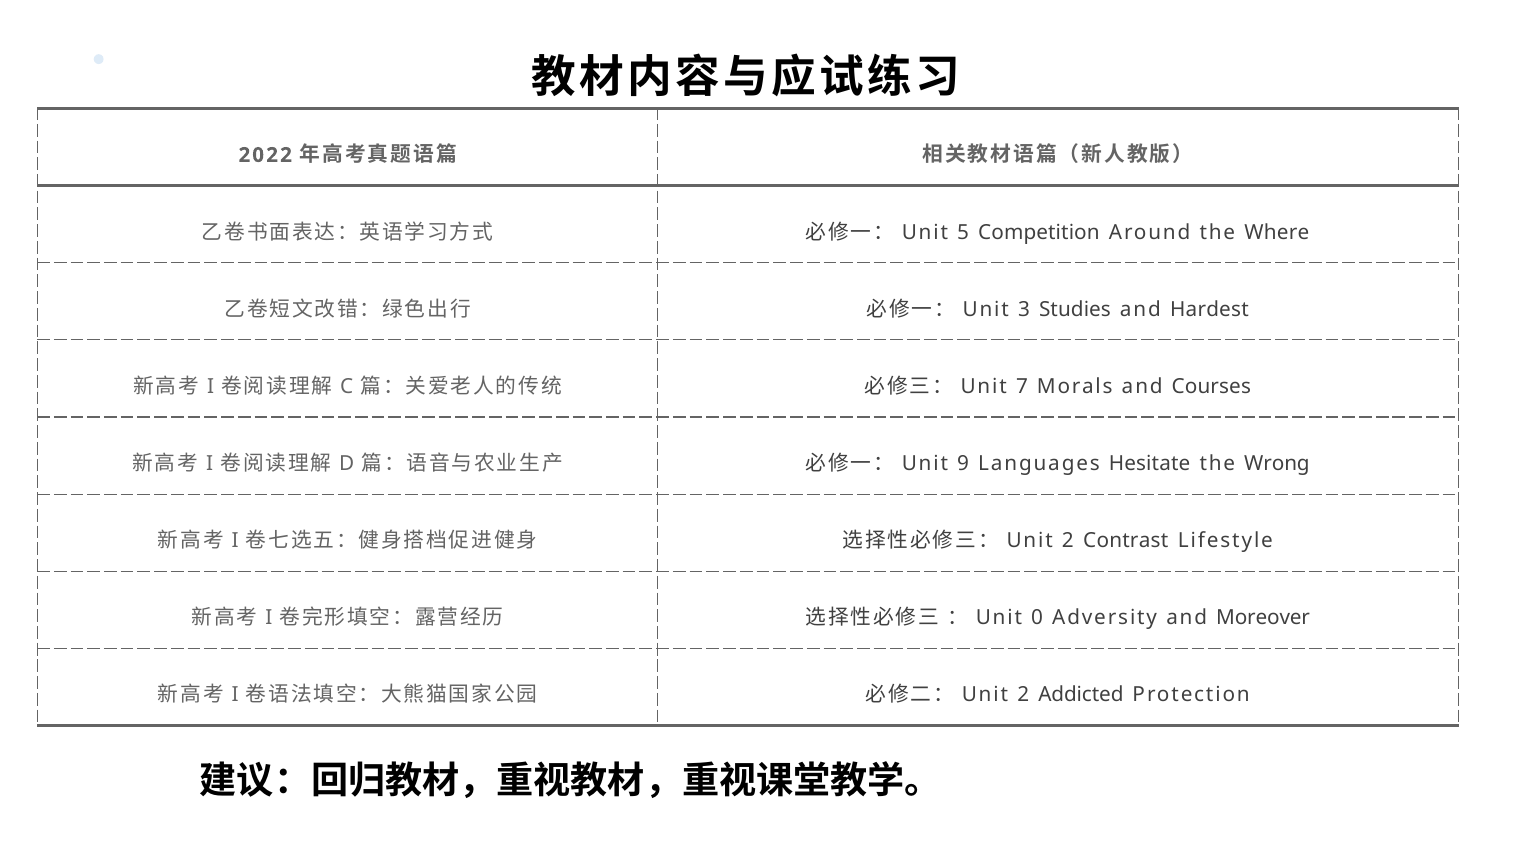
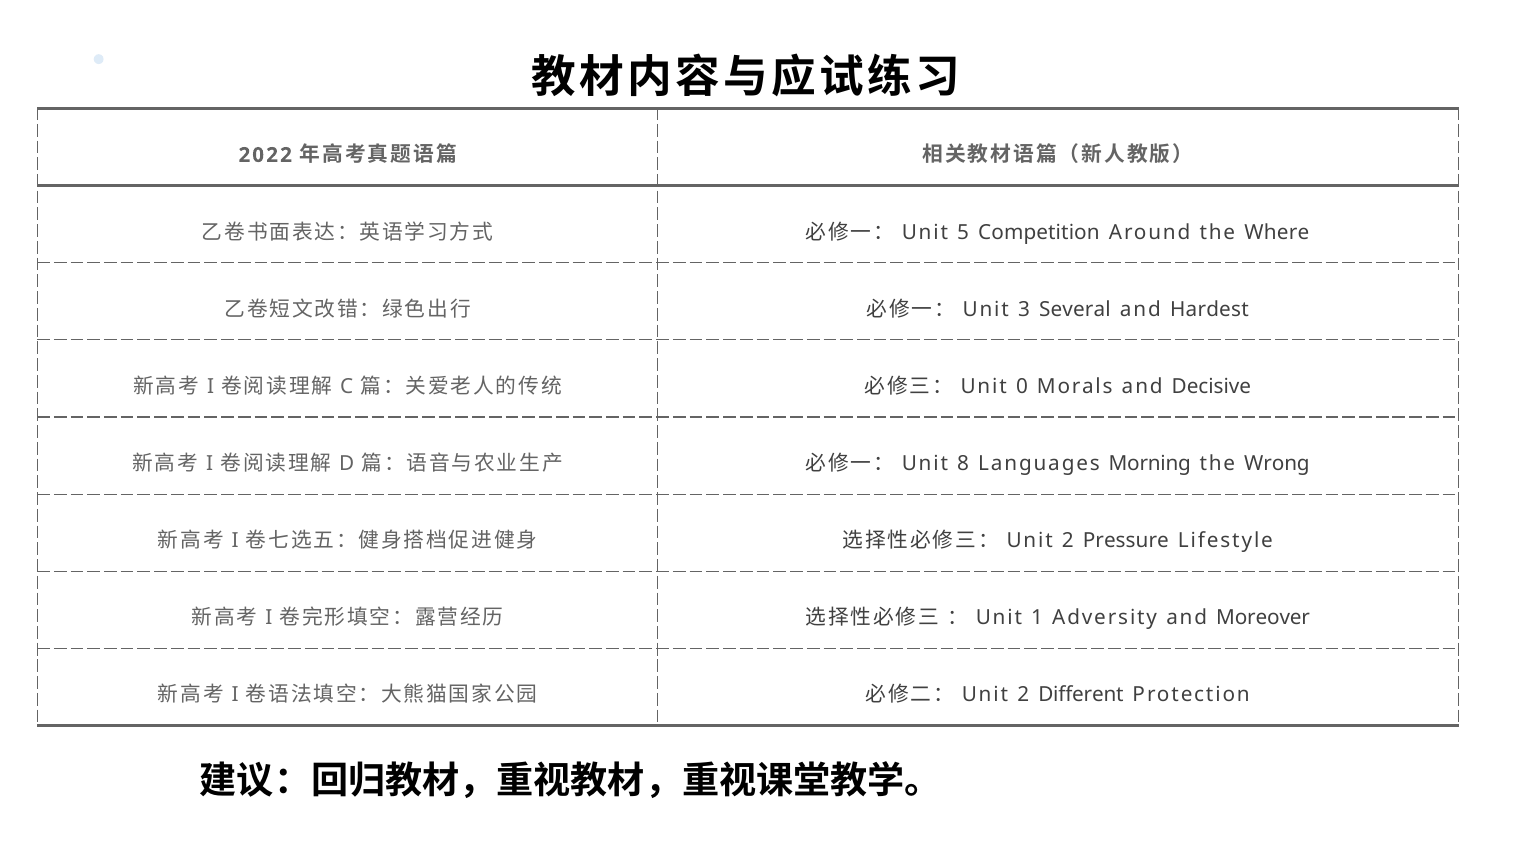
Studies: Studies -> Several (1075, 309)
7: 7 -> 0 (1022, 386)
Courses: Courses -> Decisive (1211, 386)
9: 9 -> 8 (963, 463)
Hesitate: Hesitate -> Morning (1150, 463)
Contrast: Contrast -> Pressure (1126, 540)
0: 0 -> 1 (1037, 617)
Addicted: Addicted -> Different (1081, 695)
